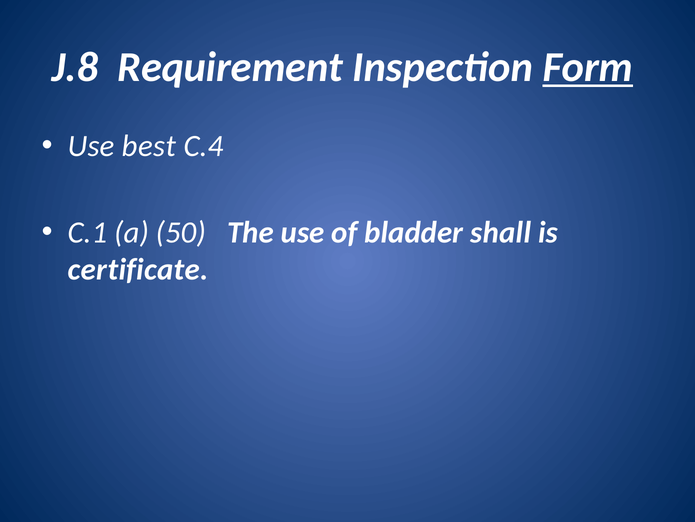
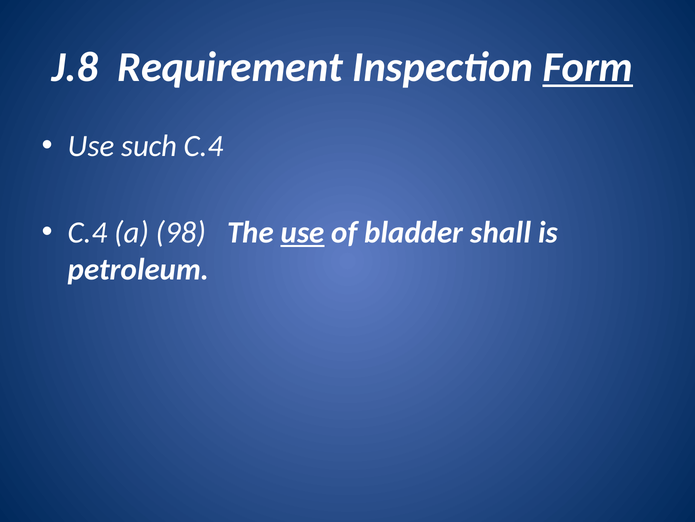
best: best -> such (149, 146)
C.1: C.1 -> C.4 (88, 232)
50: 50 -> 98 (181, 232)
use underline: none -> present (303, 232)
certificate: certificate -> petroleum (138, 269)
